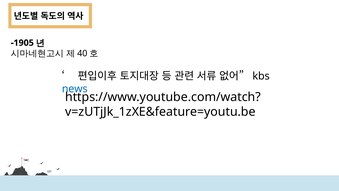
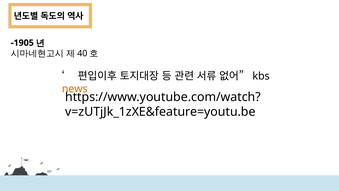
news colour: blue -> orange (75, 89)
